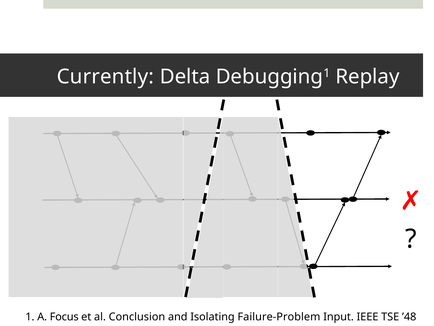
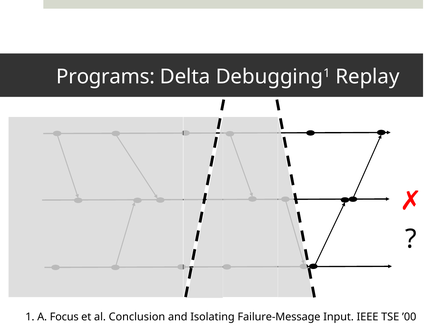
Currently: Currently -> Programs (106, 76)
Failure-Problem: Failure-Problem -> Failure-Message (279, 316)
’48: ’48 -> ’00 (409, 316)
